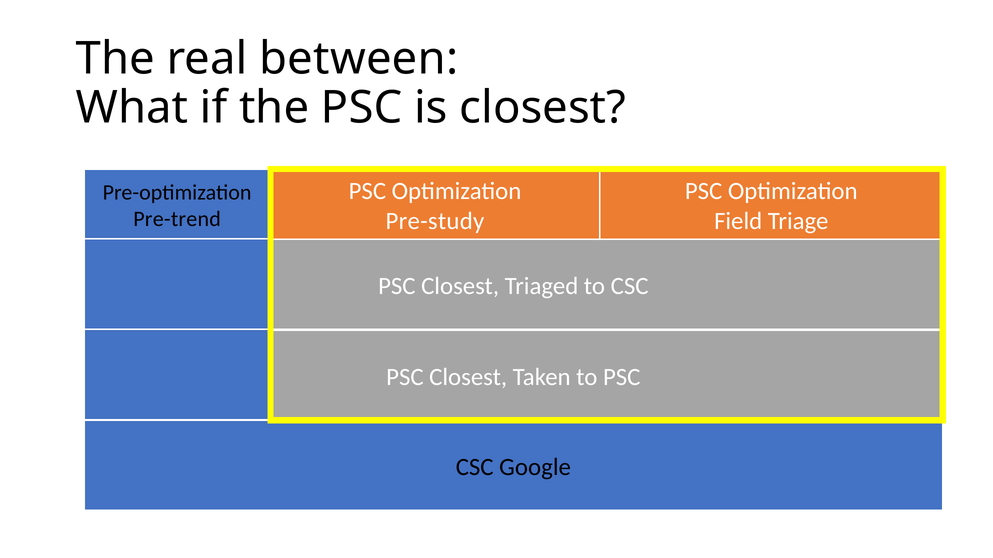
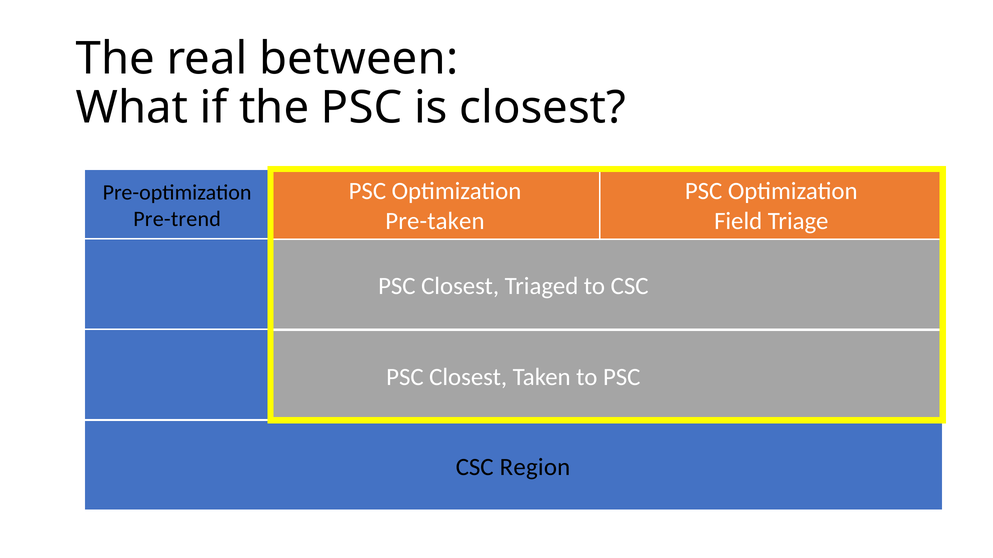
Pre-study: Pre-study -> Pre-taken (435, 221)
Google: Google -> Region (535, 467)
